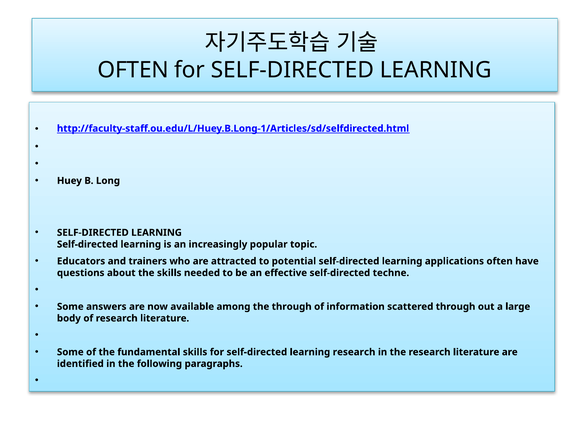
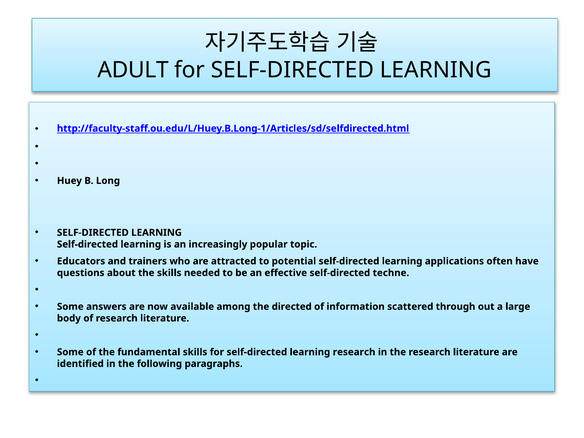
OFTEN: OFTEN -> ADULT (133, 70)
the through: through -> directed (292, 307)
